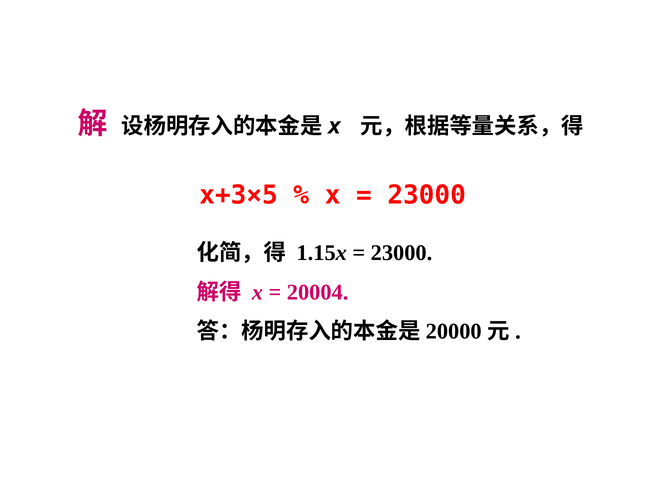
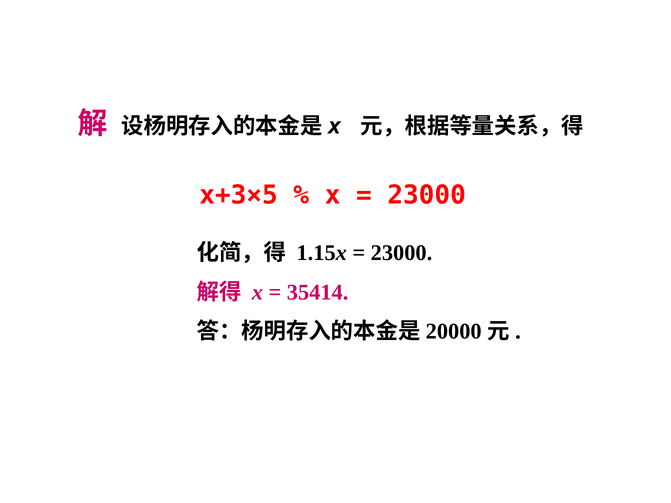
20004: 20004 -> 35414 (318, 292)
